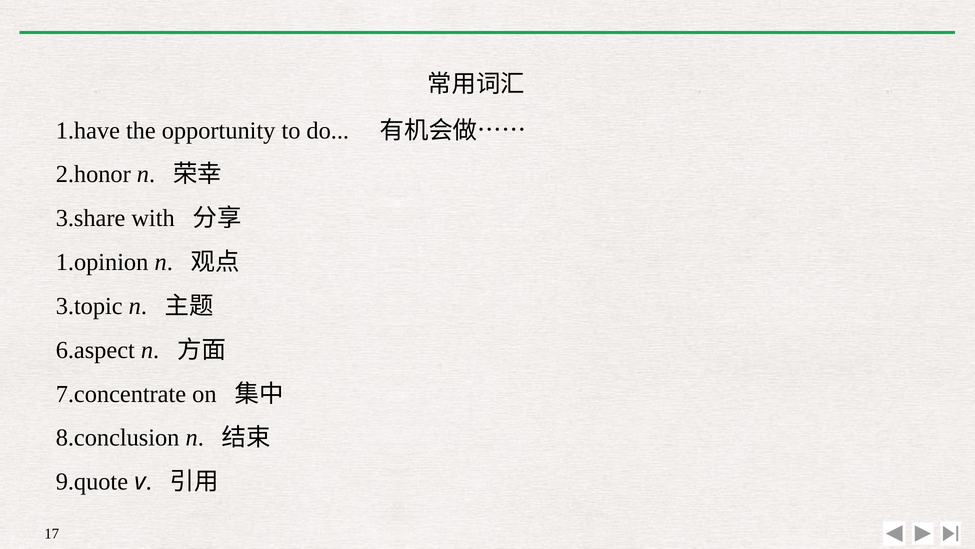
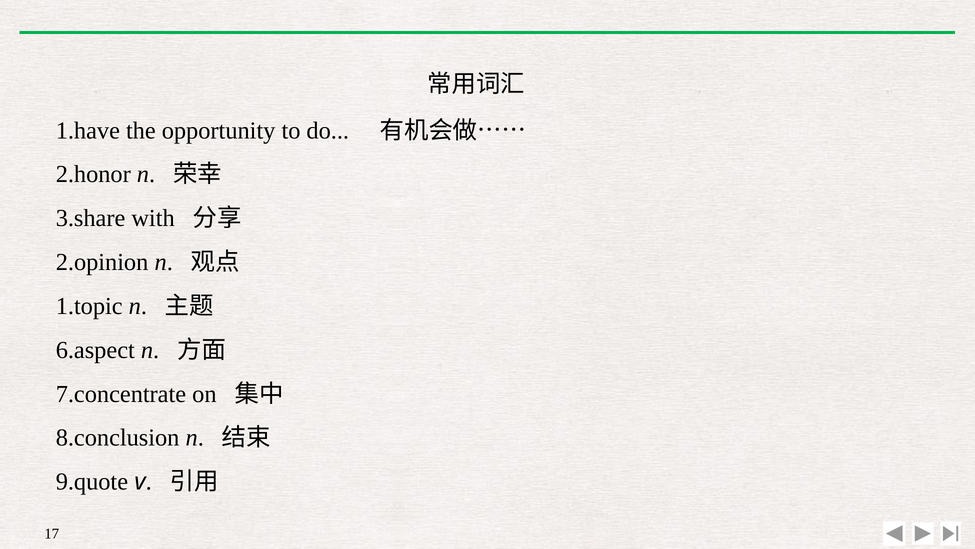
1.opinion: 1.opinion -> 2.opinion (102, 262)
3.topic: 3.topic -> 1.topic (89, 306)
